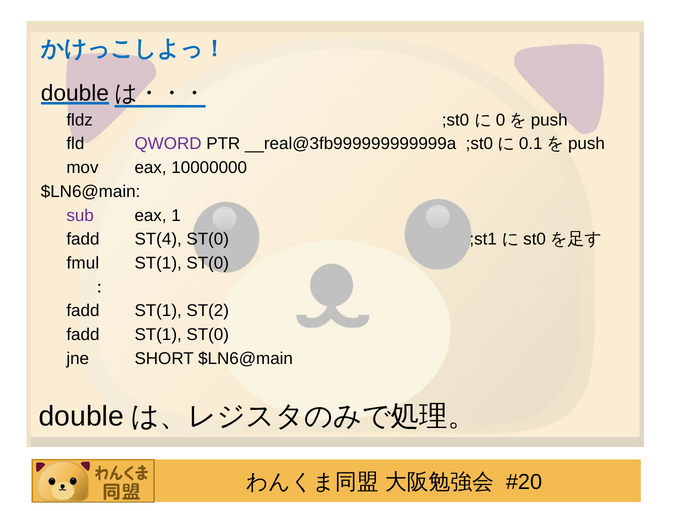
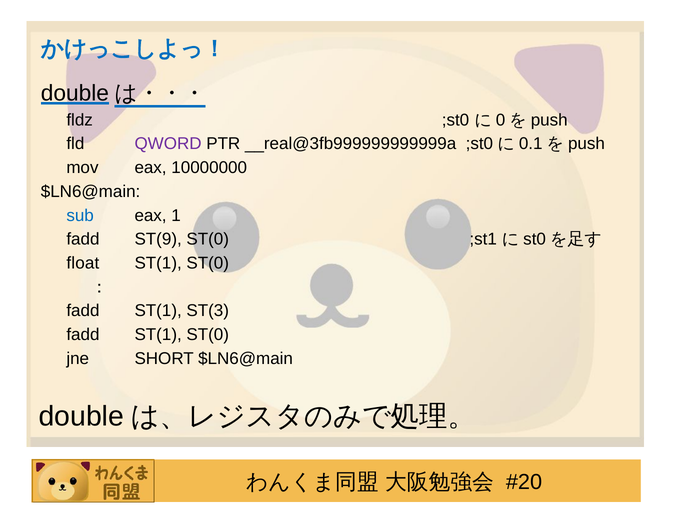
sub colour: purple -> blue (80, 215)
ST(4: ST(4 -> ST(9 (158, 239)
fmul: fmul -> float (83, 263)
ST(2: ST(2 -> ST(3 (208, 311)
